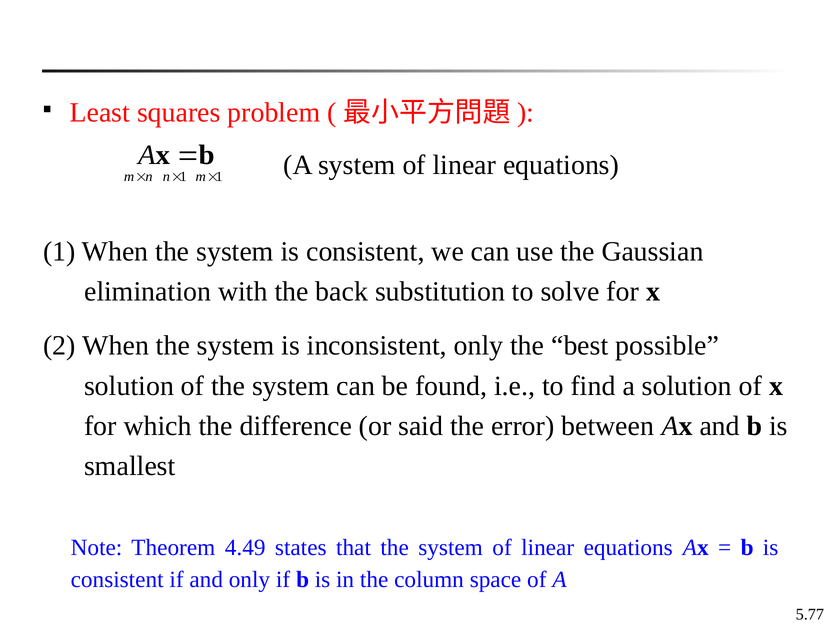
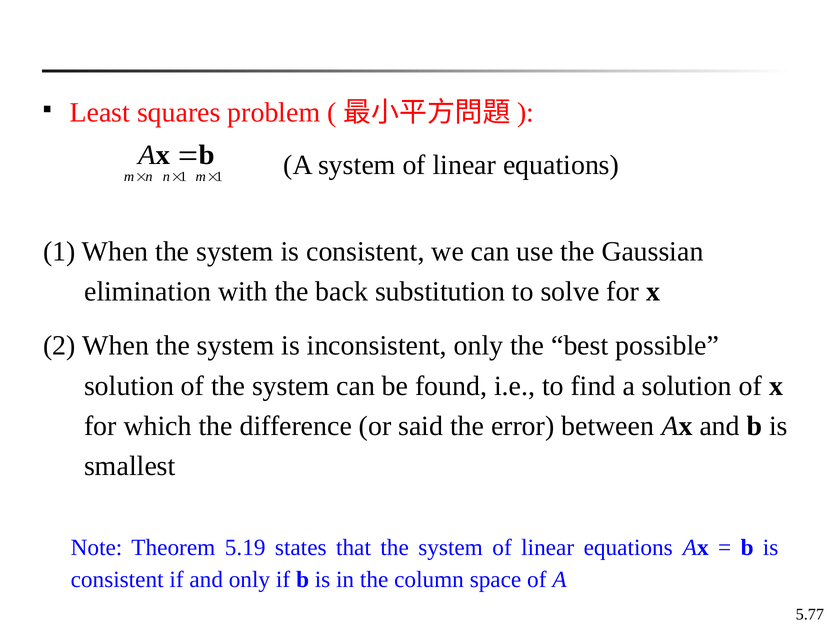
4.49: 4.49 -> 5.19 (245, 548)
